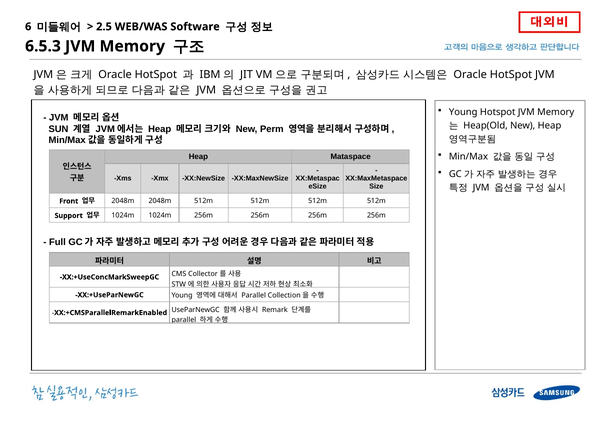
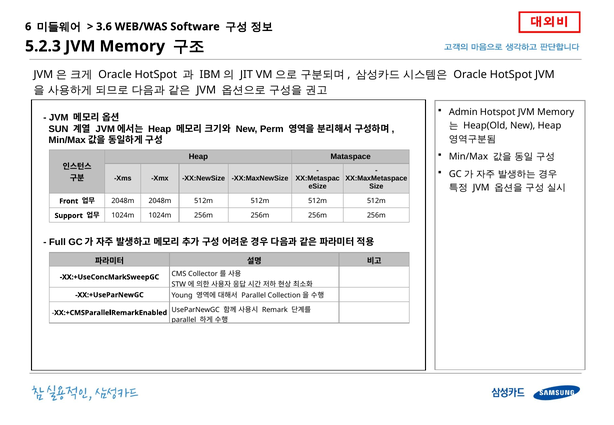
2.5: 2.5 -> 3.6 (104, 27)
6.5.3: 6.5.3 -> 5.2.3 (43, 46)
Young: Young -> Admin (463, 112)
